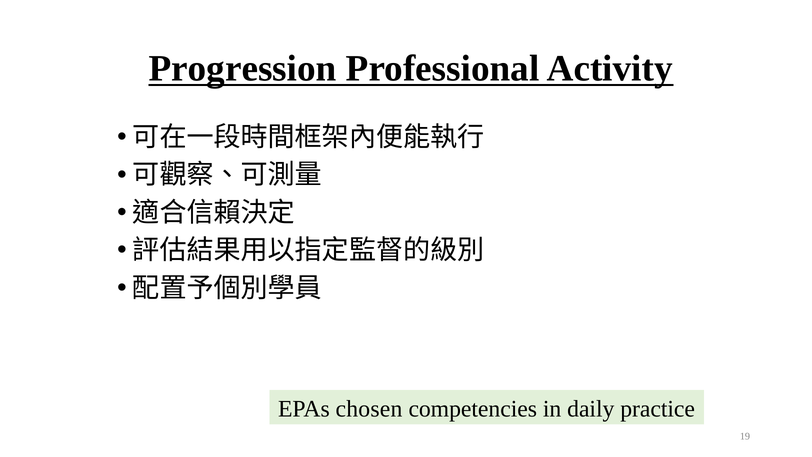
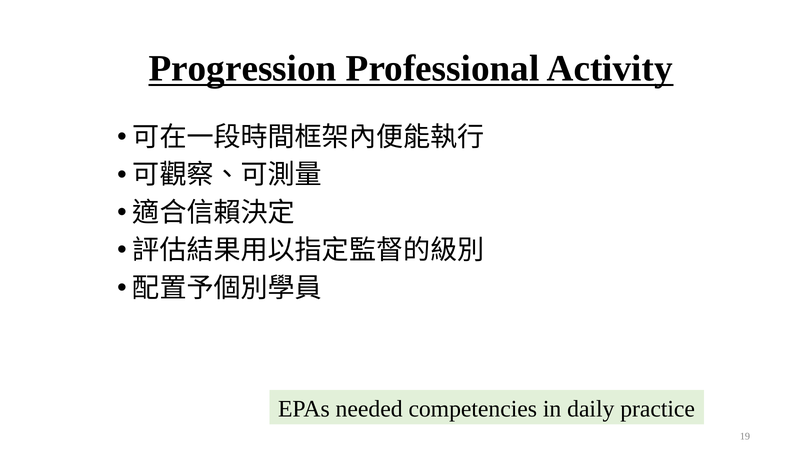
chosen: chosen -> needed (369, 409)
